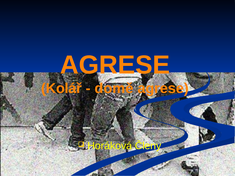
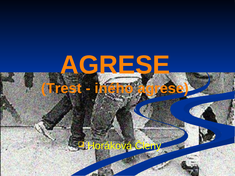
Kolář: Kolář -> Trest (61, 88)
domě: domě -> iného (114, 88)
